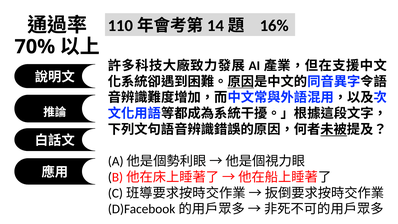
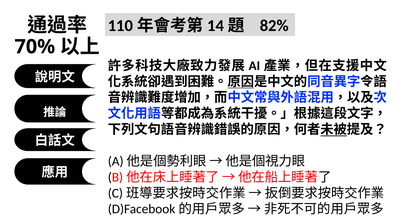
16%: 16% -> 82% (274, 26)
